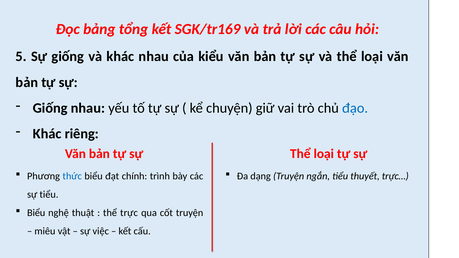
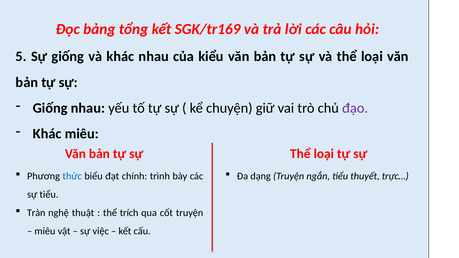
đạo colour: blue -> purple (355, 108)
Khác riêng: riêng -> miêu (82, 134)
Biểu: Biểu -> Tràn (36, 213)
trực: trực -> trích (129, 213)
